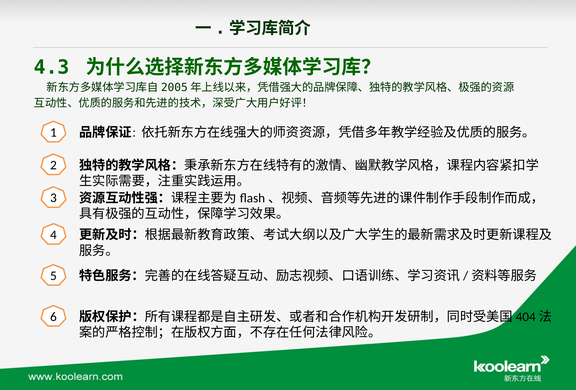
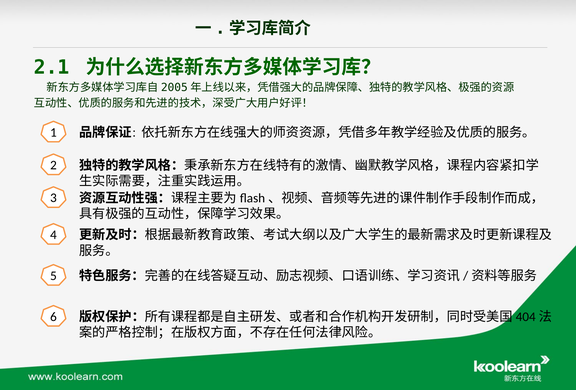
4.3: 4.3 -> 2.1 (52, 67)
